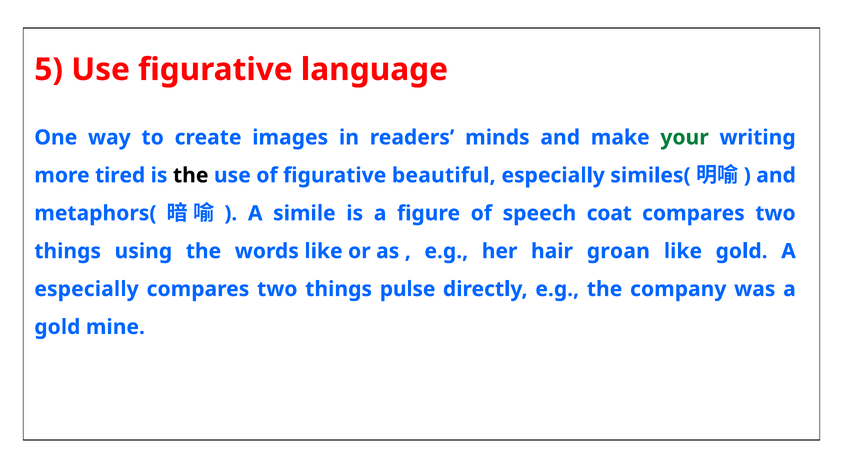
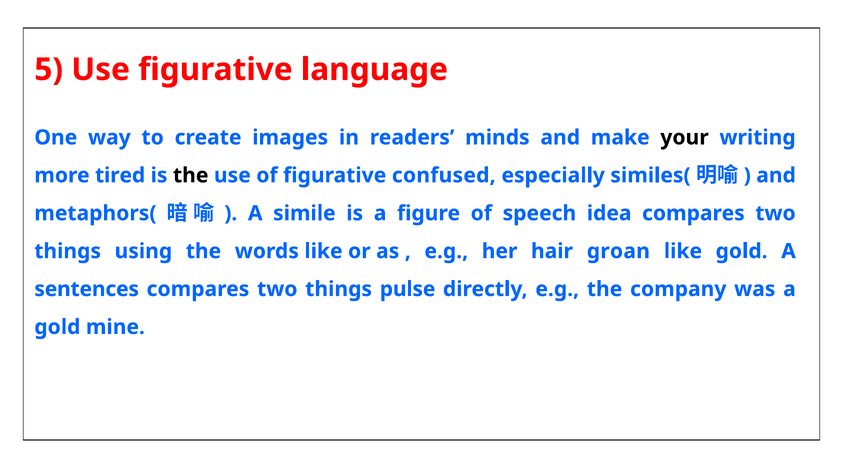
your colour: green -> black (685, 138)
beautiful: beautiful -> confused (444, 176)
coat: coat -> idea (609, 213)
especially: especially -> sentences (87, 289)
